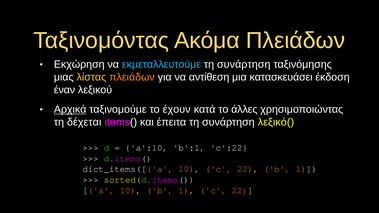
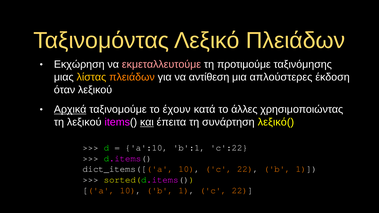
Ακόμα: Ακόμα -> Λεξικό (207, 40)
εκμεταλλευτούμε colour: light blue -> pink (161, 64)
συνάρτηση: συνάρτηση -> προτιμούμε (244, 64)
κατασκευάσει: κατασκευάσει -> απλούστερες (281, 77)
έναν: έναν -> όταν (64, 90)
τη δέχεται: δέχεται -> λεξικού (84, 122)
και underline: none -> present (147, 122)
